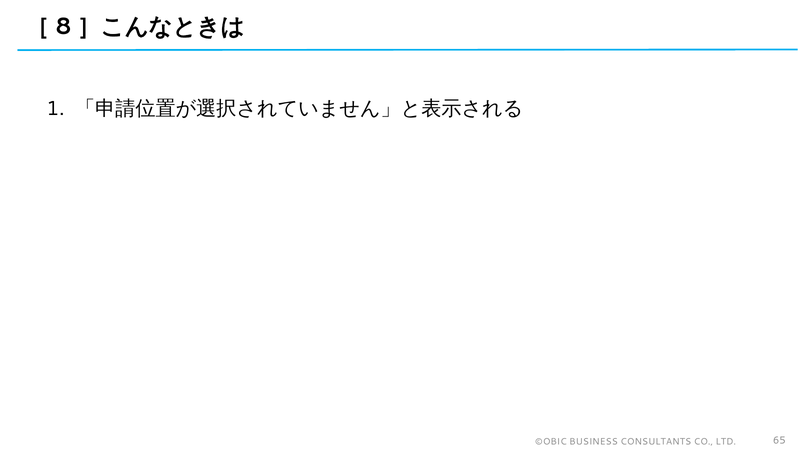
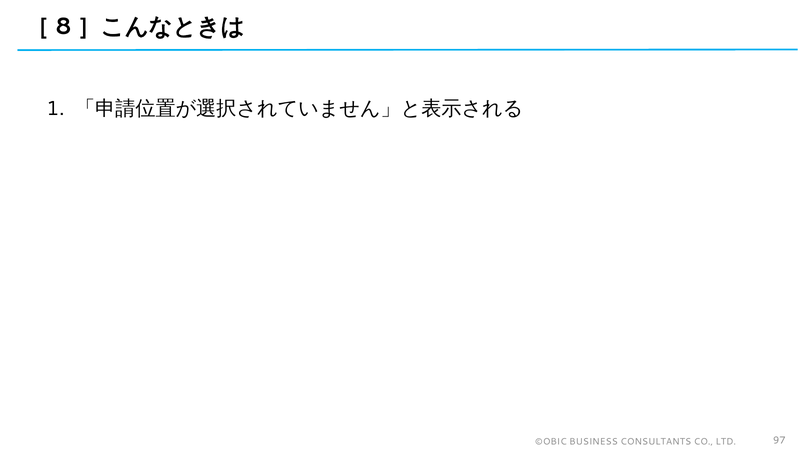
65: 65 -> 97 (779, 440)
